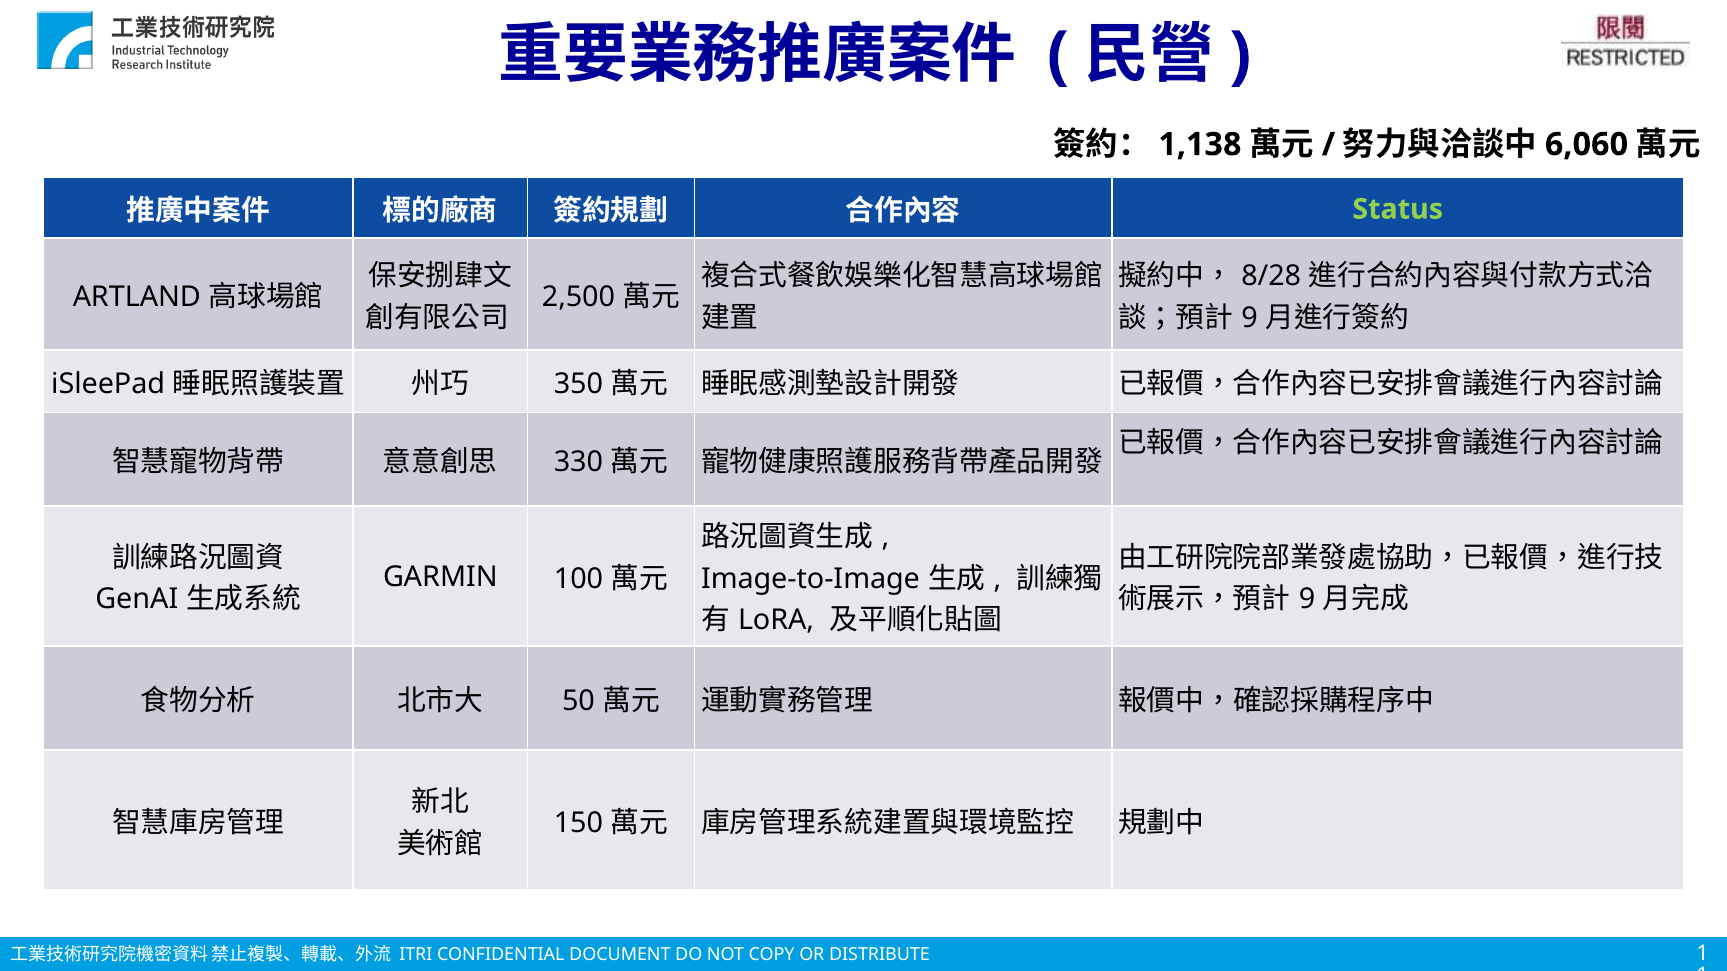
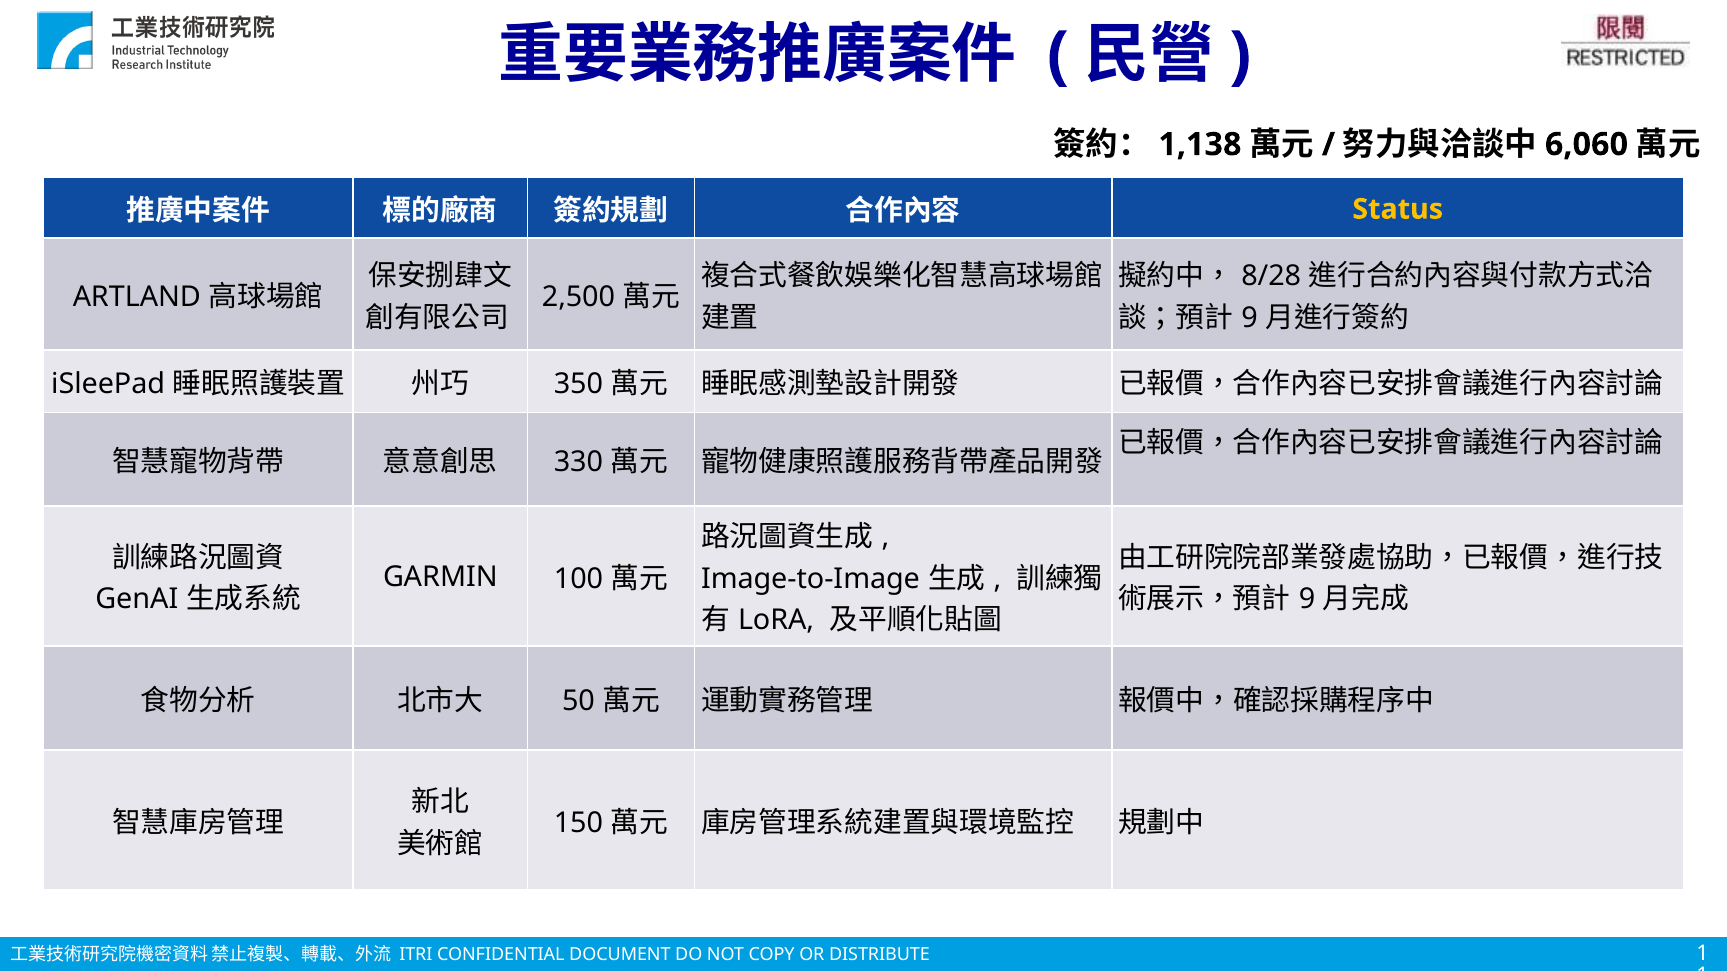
Status colour: light green -> yellow (1398, 209)
